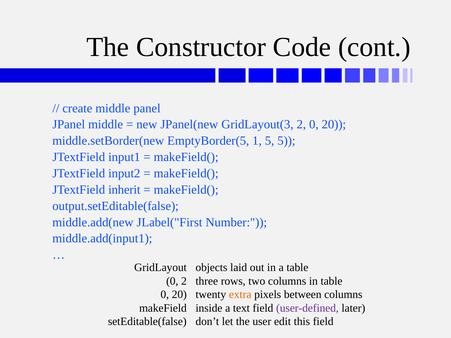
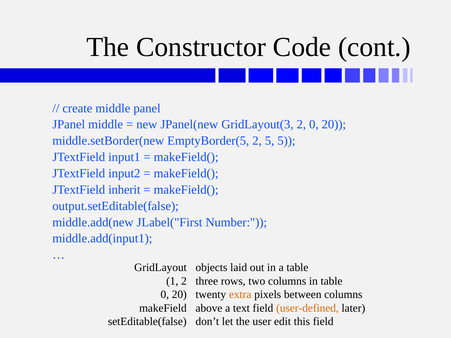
EmptyBorder(5 1: 1 -> 2 (257, 141)
0: 0 -> 1 (172, 281)
inside: inside -> above (209, 308)
user-defined colour: purple -> orange (307, 308)
